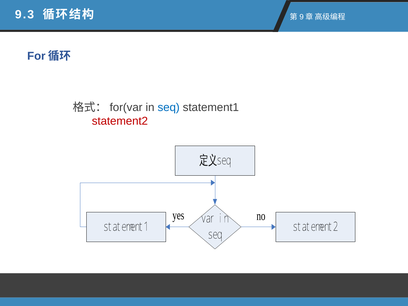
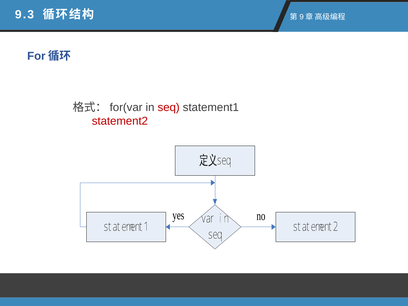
seq colour: blue -> red (169, 107)
